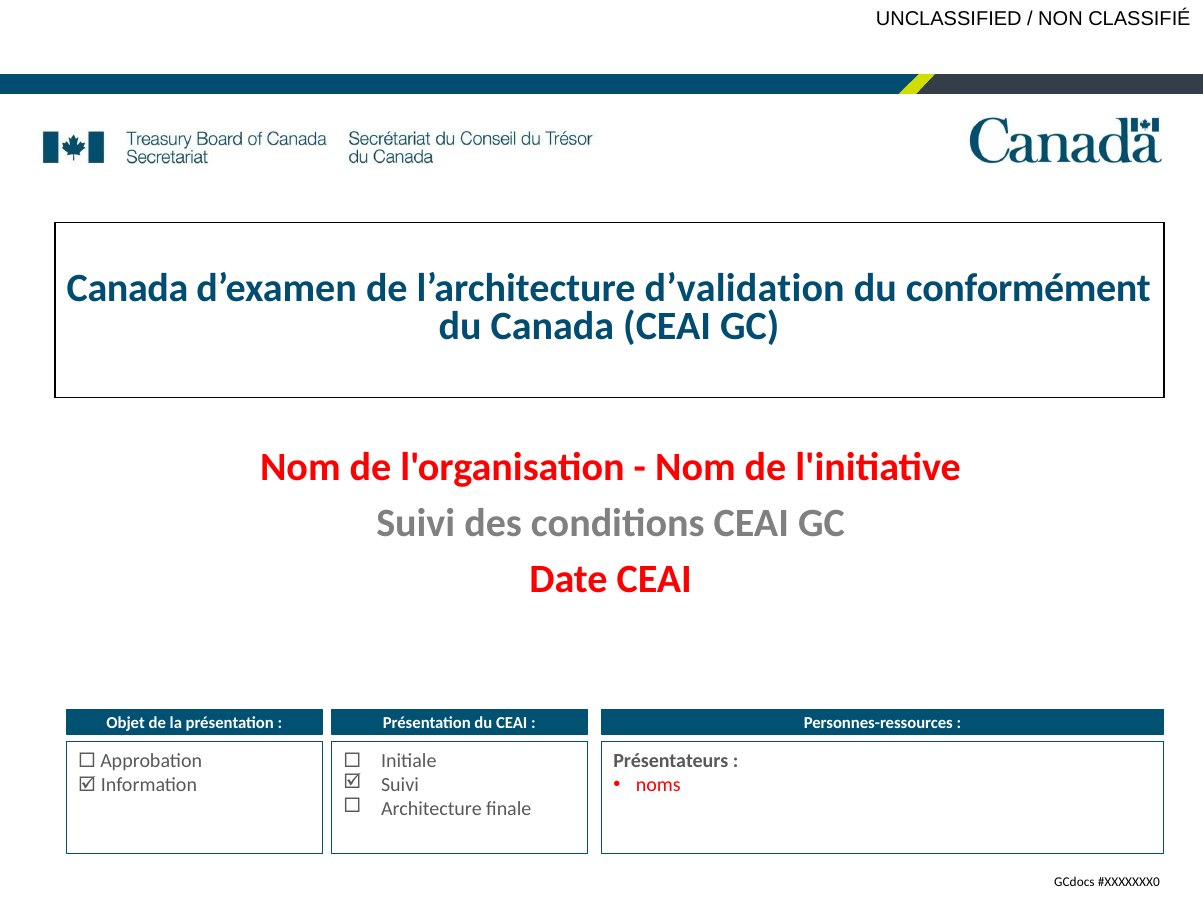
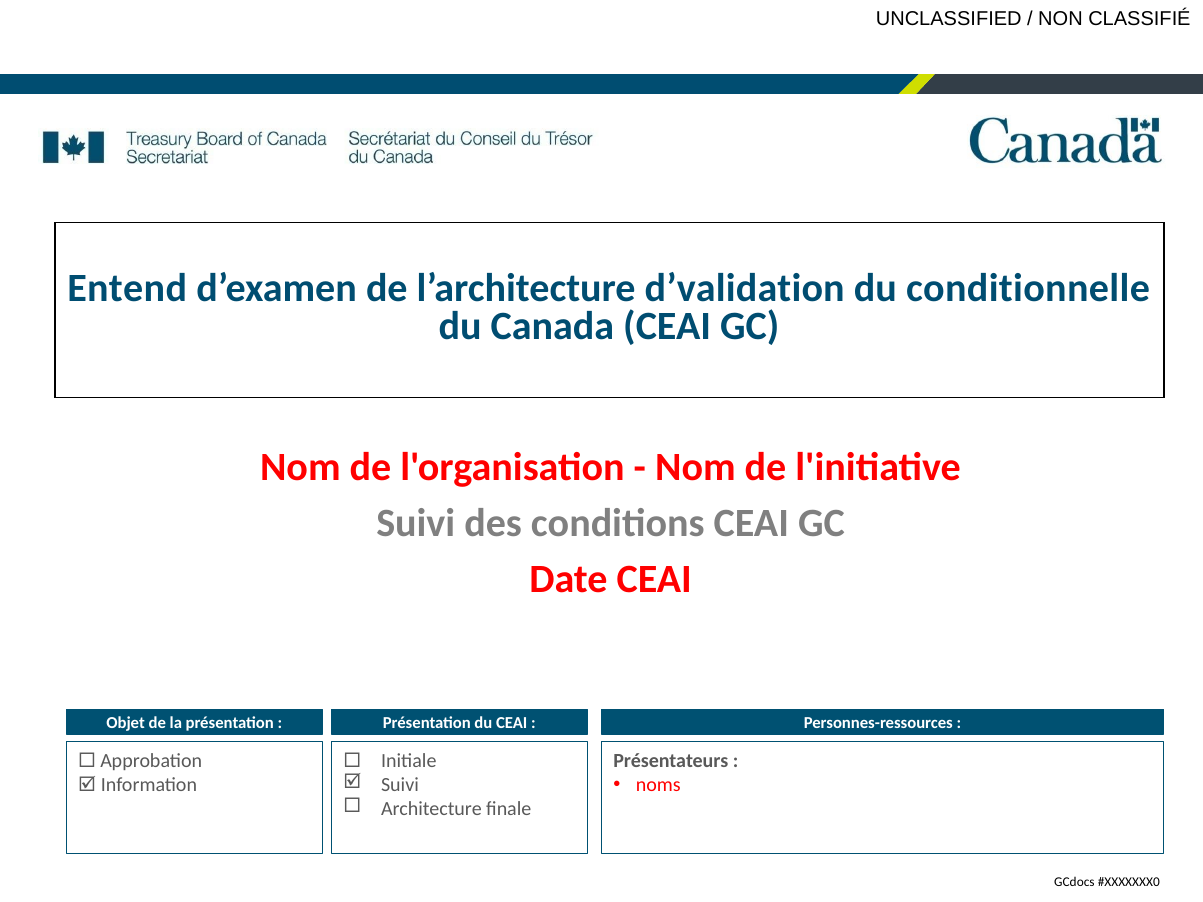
Canada: Canada -> Entend (127, 288)
conformément: conformément -> conditionnelle (1028, 288)
